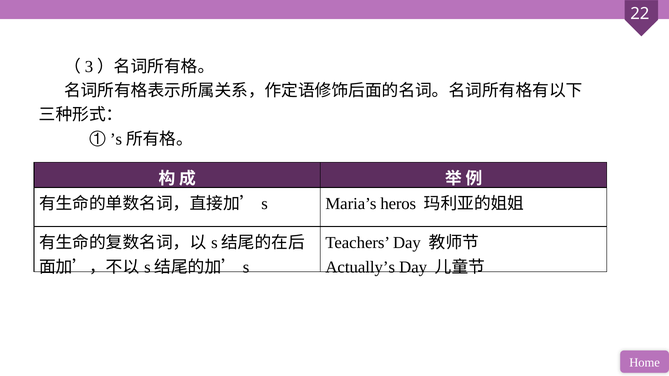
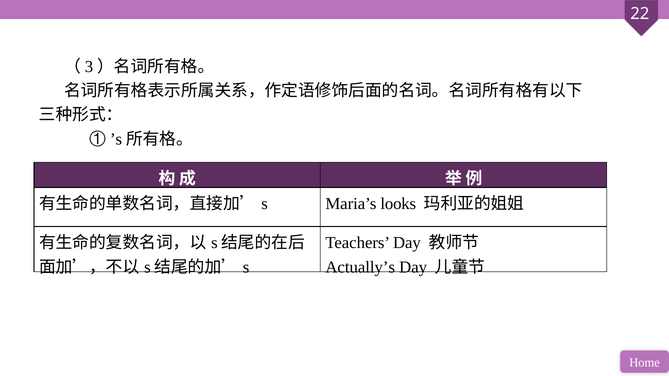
heros: heros -> looks (398, 204)
